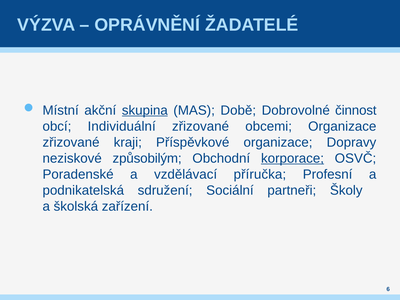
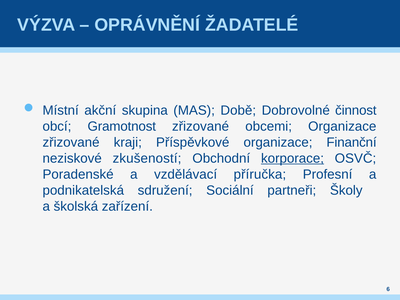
skupina underline: present -> none (145, 110)
Individuální: Individuální -> Gramotnost (122, 126)
Dopravy: Dopravy -> Finanční (352, 142)
způsobilým: způsobilým -> zkušeností (147, 158)
